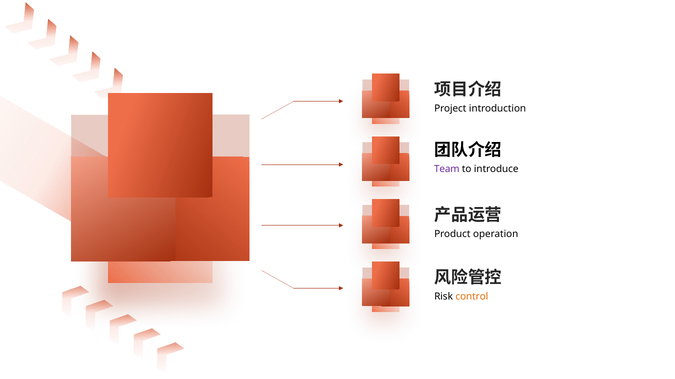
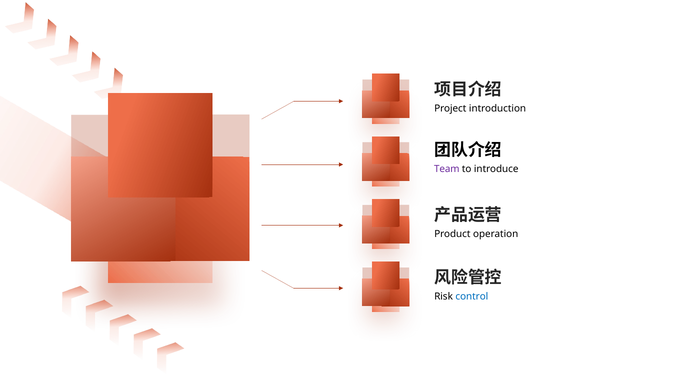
control colour: orange -> blue (472, 297)
